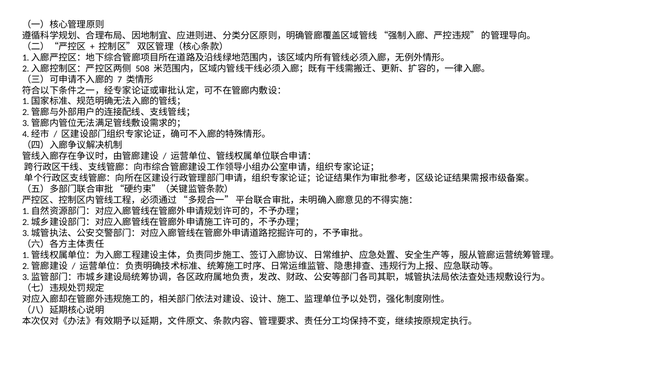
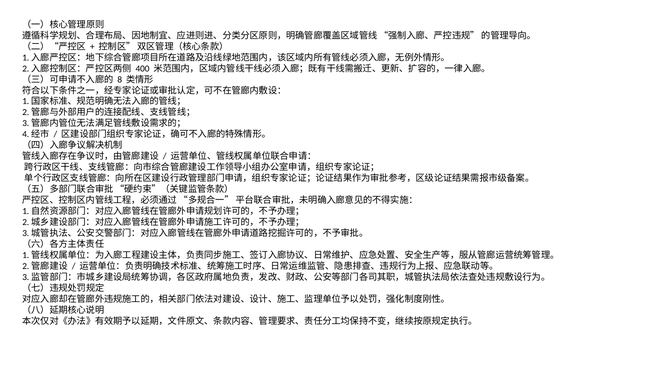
508: 508 -> 400 (143, 69)
7: 7 -> 8 (120, 80)
